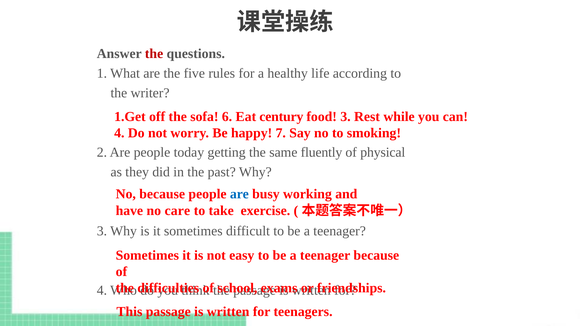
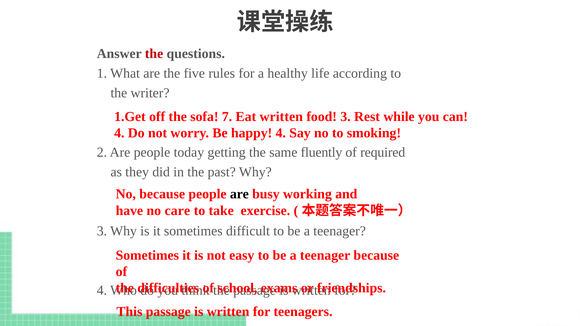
6: 6 -> 7 (227, 117)
Eat century: century -> written (281, 117)
happy 7: 7 -> 4 (281, 133)
physical: physical -> required (383, 152)
are colour: blue -> black (239, 194)
